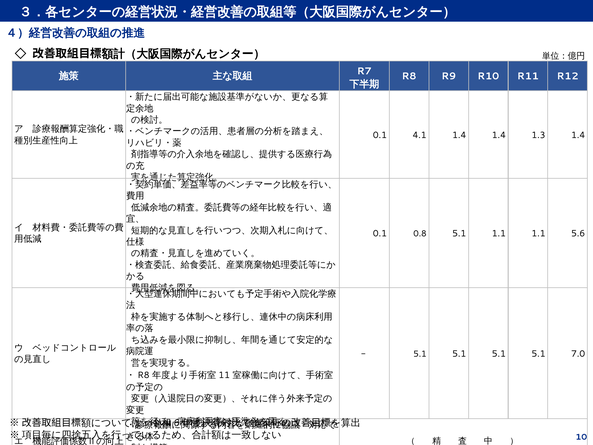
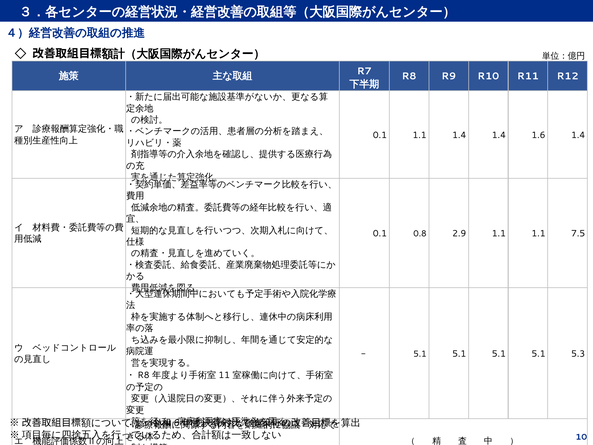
0.1 4.1: 4.1 -> 1.1 (420, 135)
1.3: 1.3 -> 1.6 (538, 135)
0.8 5.1: 5.1 -> 2.9 (459, 234)
5.6: 5.6 -> 7.5 (578, 234)
7.0: 7.0 -> 5.3 (578, 354)
